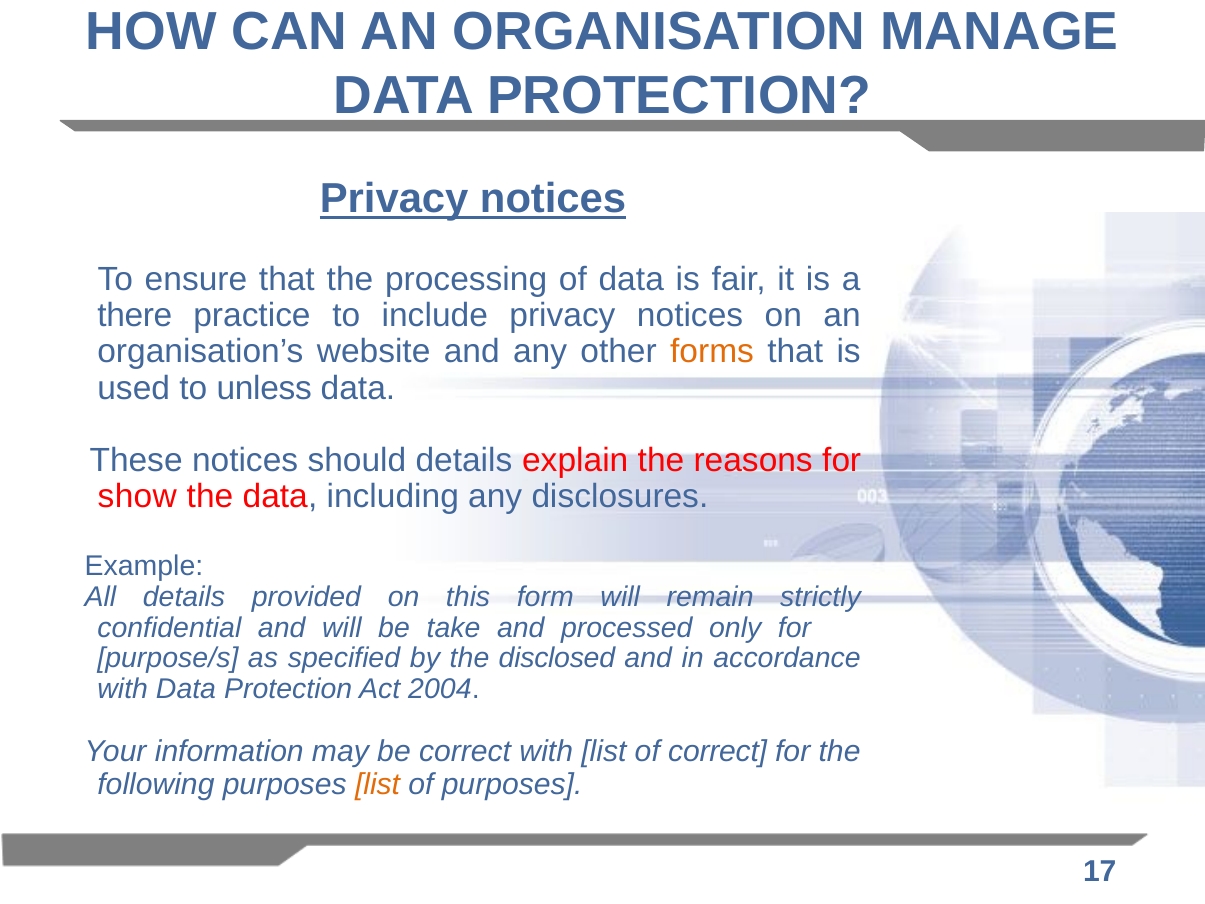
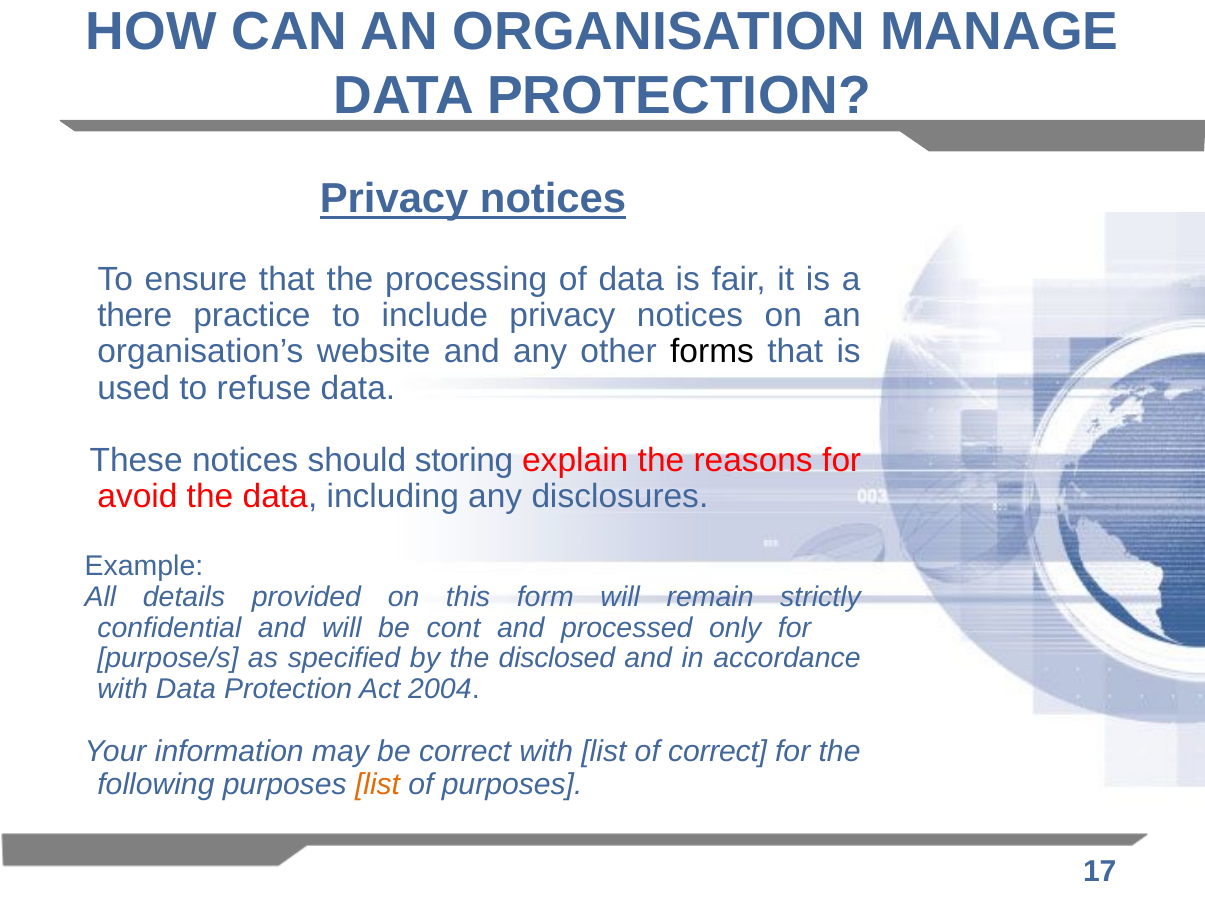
forms colour: orange -> black (712, 352)
unless: unless -> refuse (264, 388)
should details: details -> storing (464, 460)
show: show -> avoid (137, 496)
take: take -> cont (454, 627)
